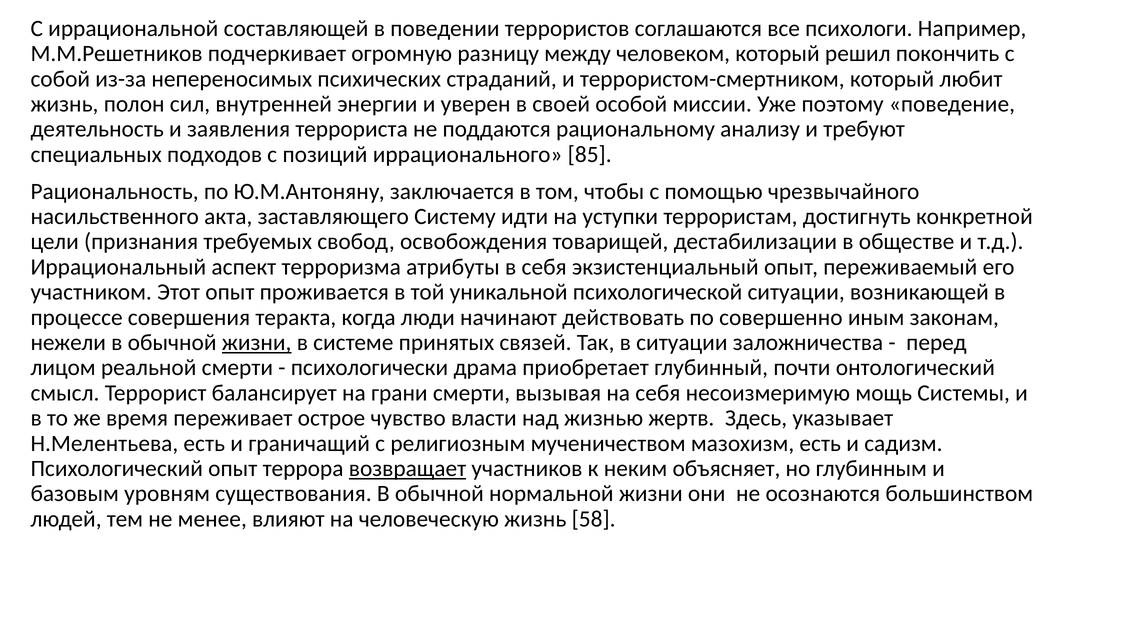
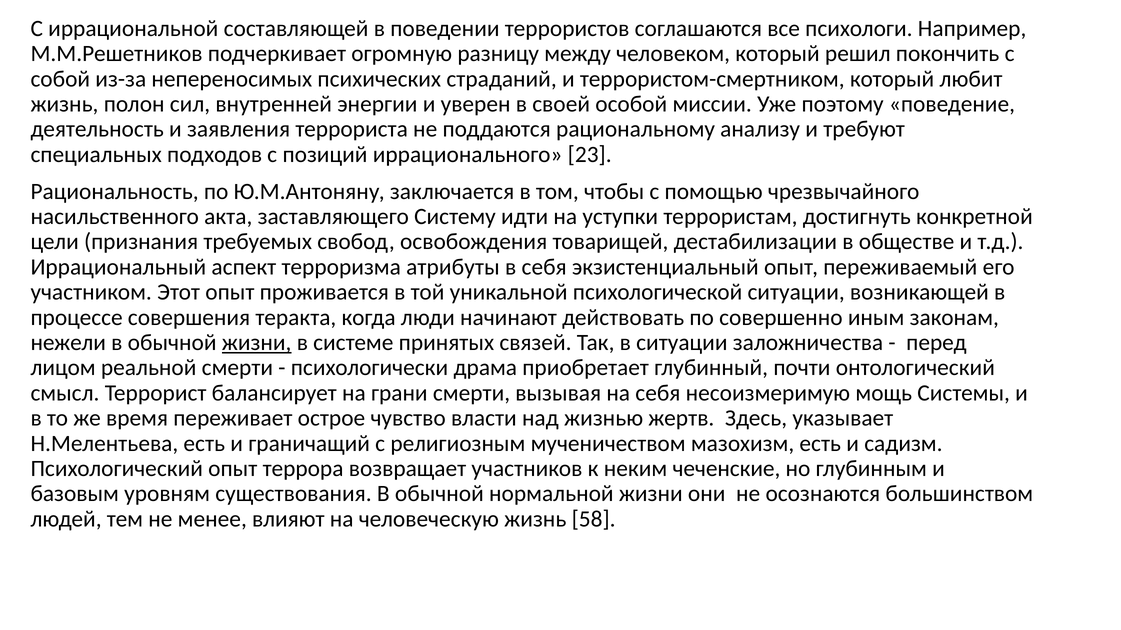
85: 85 -> 23 (590, 155)
возвращает underline: present -> none (408, 469)
объясняет: объясняет -> чеченские (726, 469)
